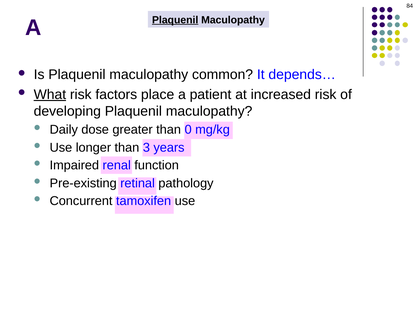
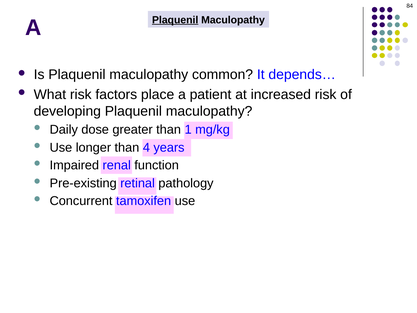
What underline: present -> none (50, 94)
0: 0 -> 1 (188, 130)
3: 3 -> 4 (146, 147)
